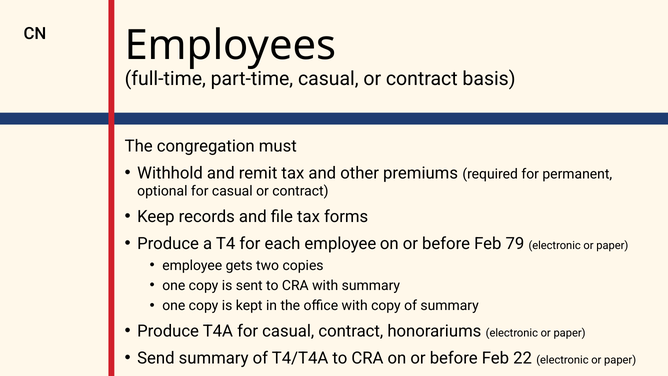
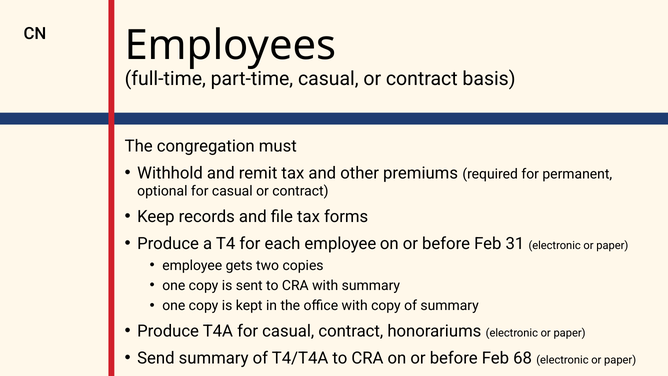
79: 79 -> 31 (515, 244)
22: 22 -> 68 (523, 358)
